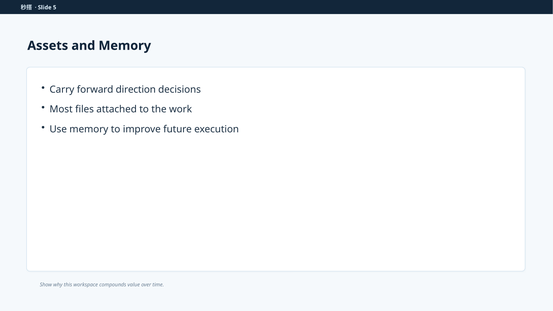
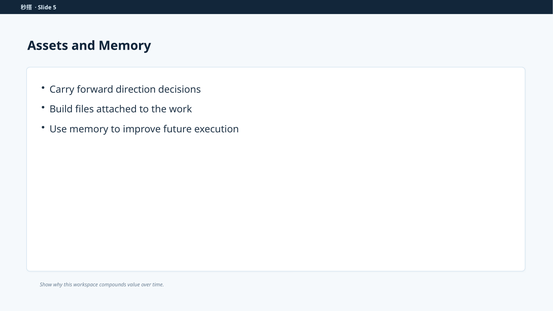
Most: Most -> Build (61, 109)
